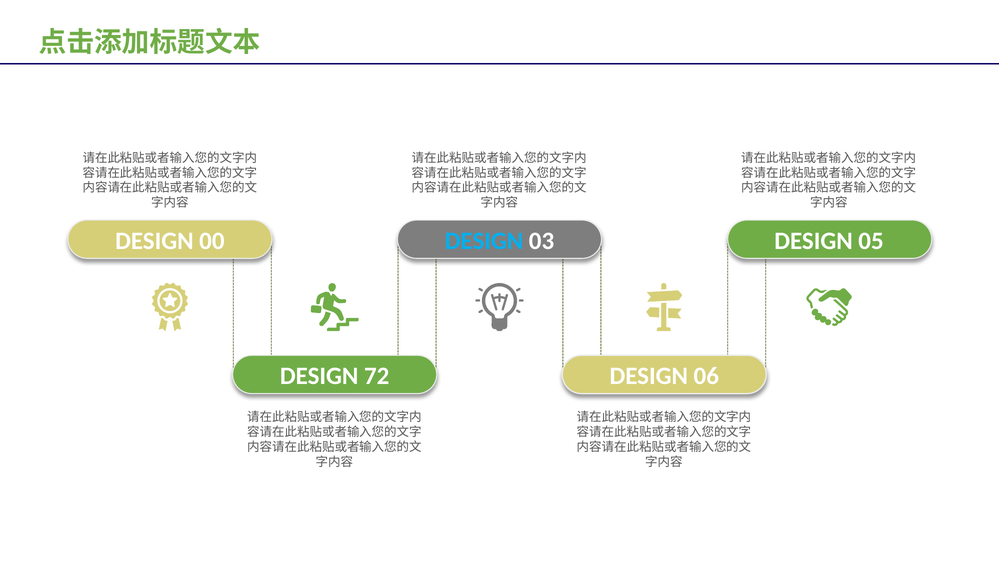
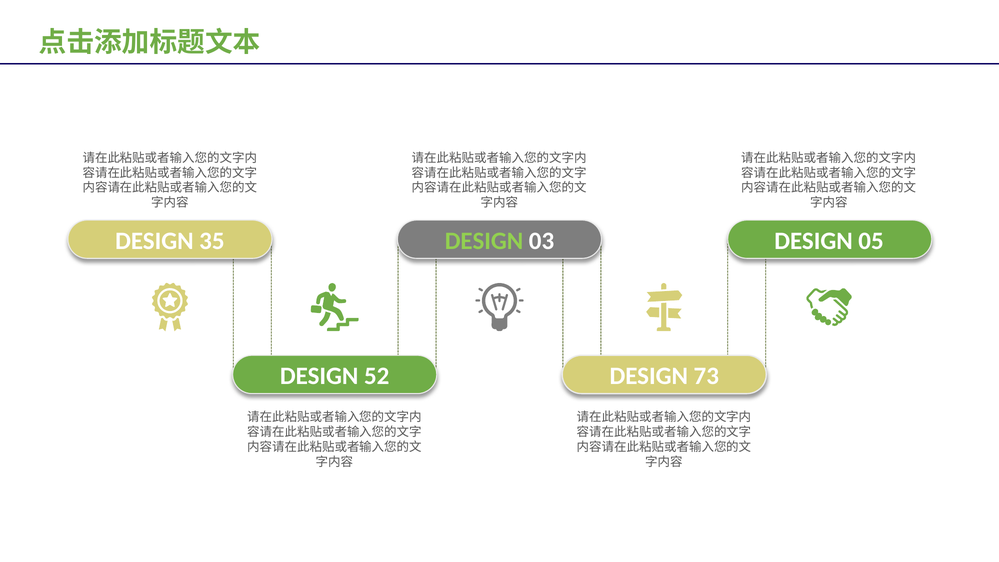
00: 00 -> 35 (212, 241)
DESIGN colour: light blue -> light green (484, 241)
72: 72 -> 52 (377, 376)
06: 06 -> 73 (706, 376)
